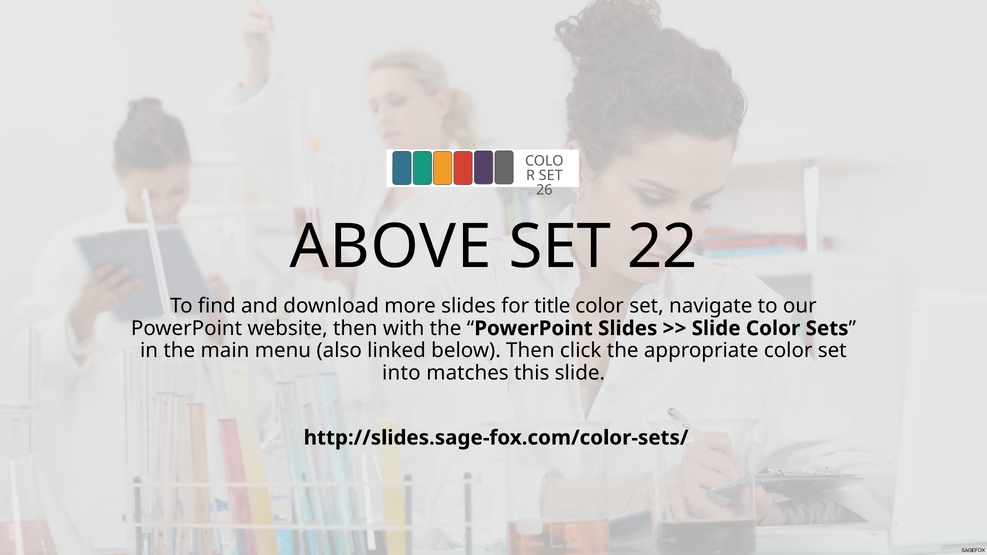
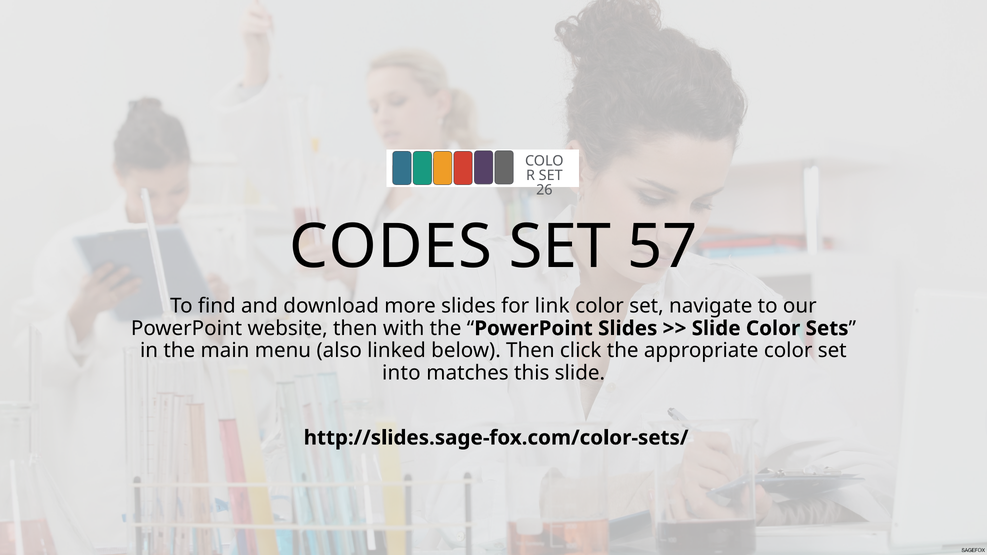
ABOVE: ABOVE -> CODES (391, 247)
22: 22 -> 57 (662, 247)
title: title -> link (552, 306)
